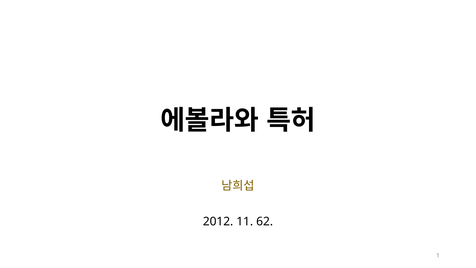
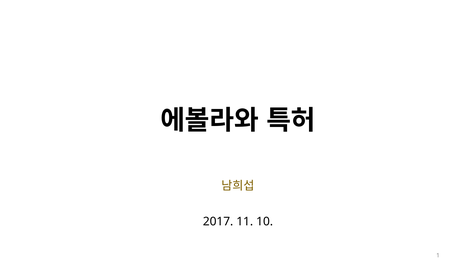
2012: 2012 -> 2017 (218, 221)
62: 62 -> 10 (265, 221)
